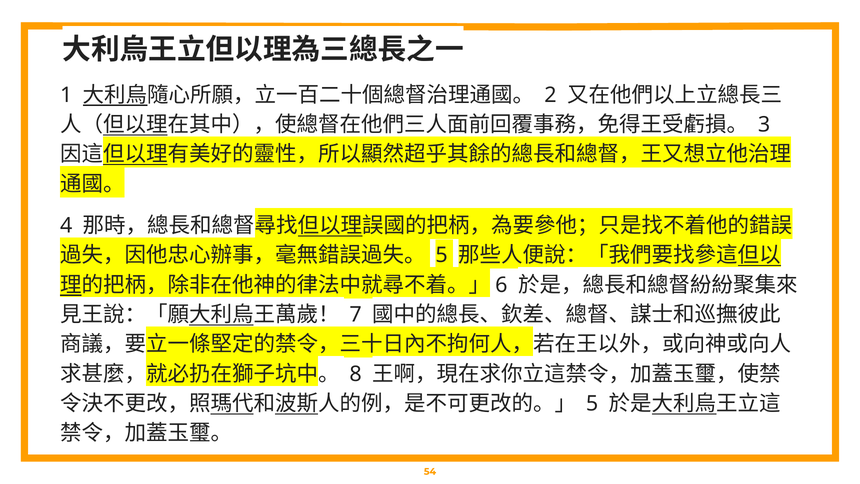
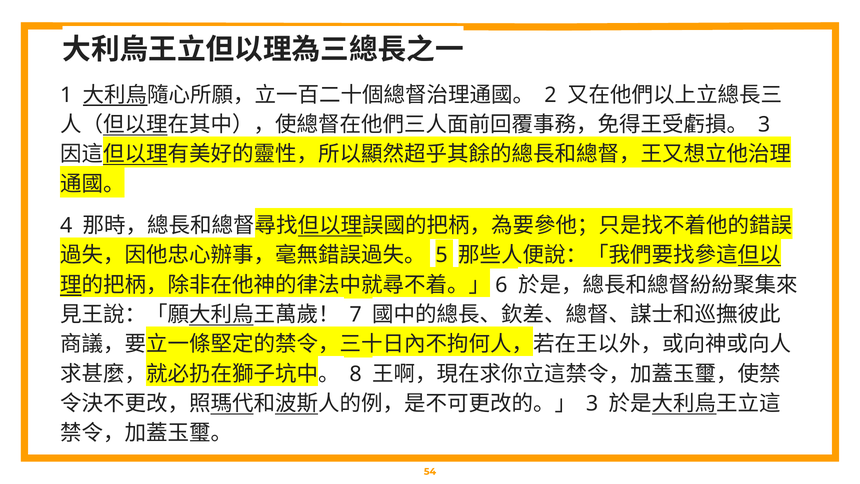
5: 5 -> 3 (592, 403)
